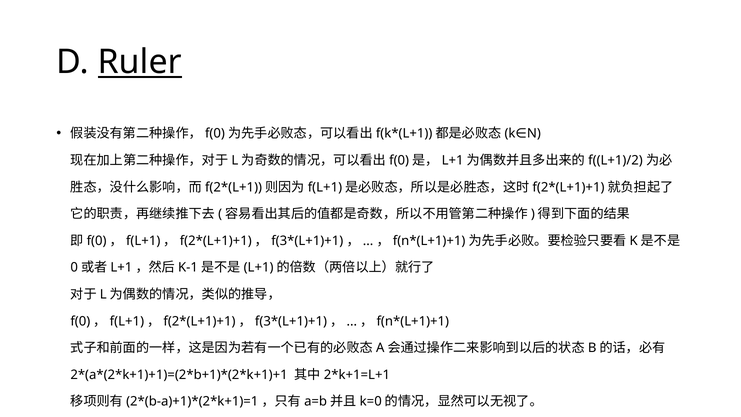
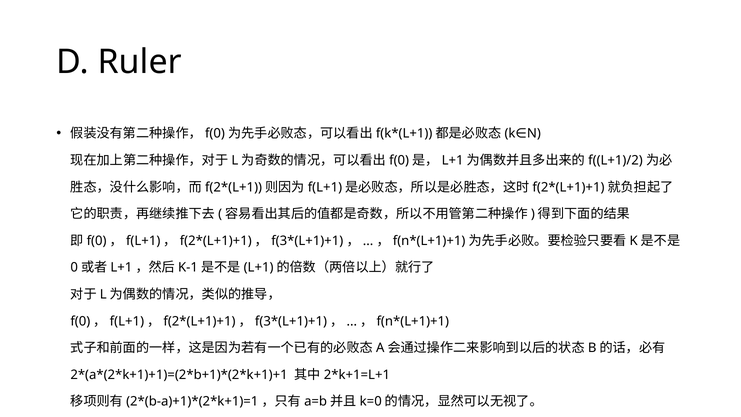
Ruler underline: present -> none (140, 62)
